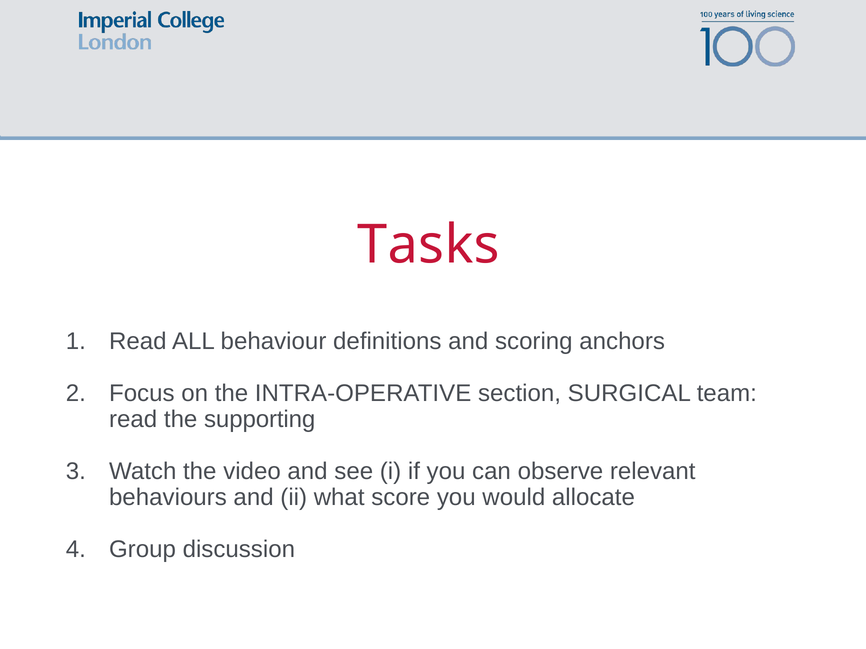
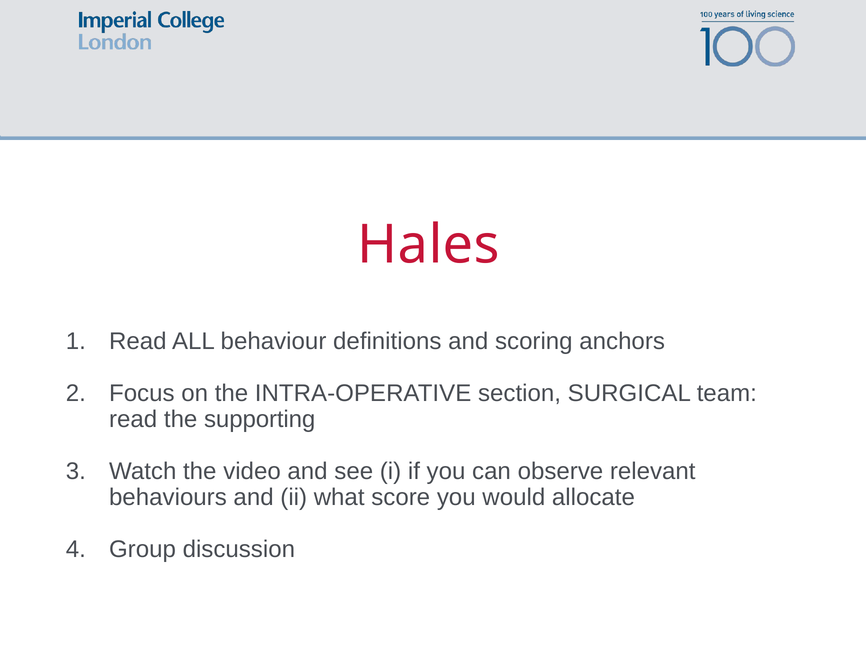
Tasks: Tasks -> Hales (429, 245)
